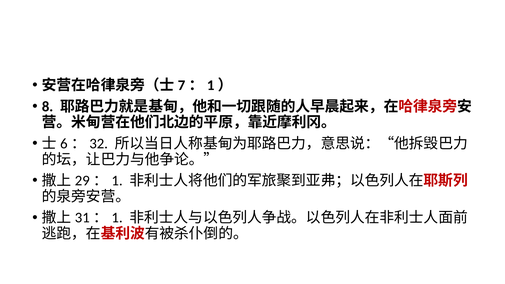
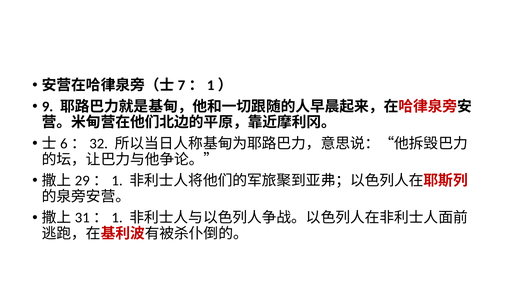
8: 8 -> 9 (48, 107)
